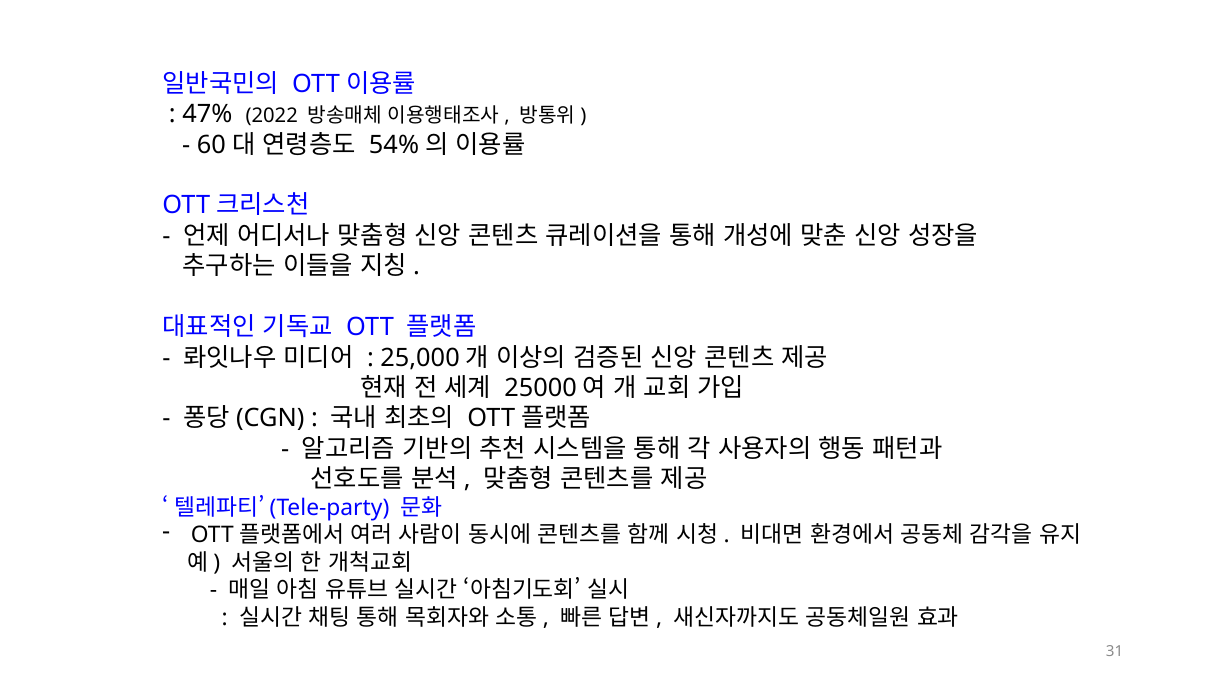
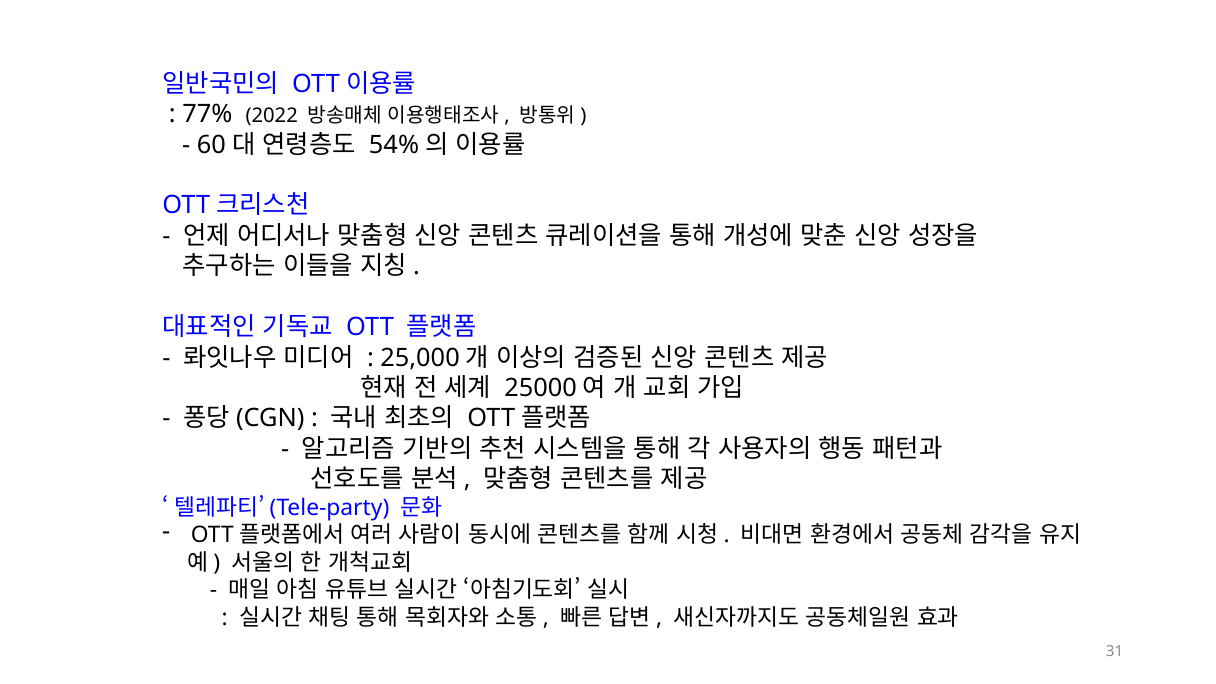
47%: 47% -> 77% (207, 114)
